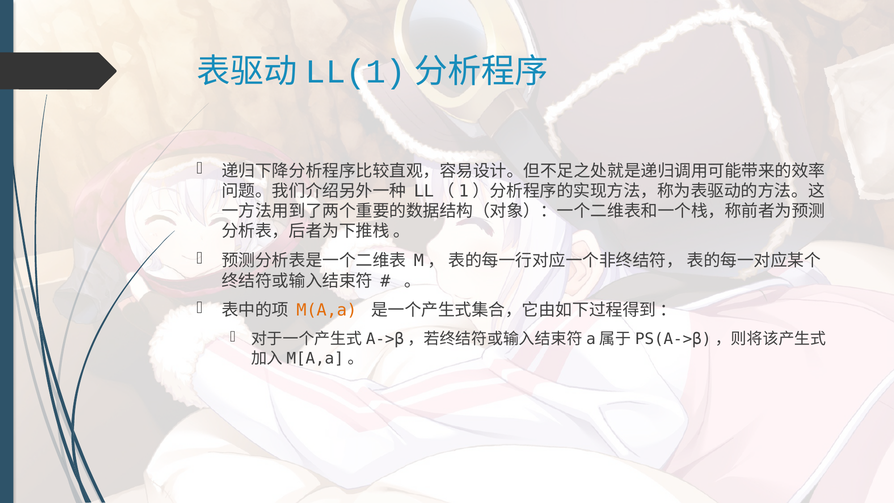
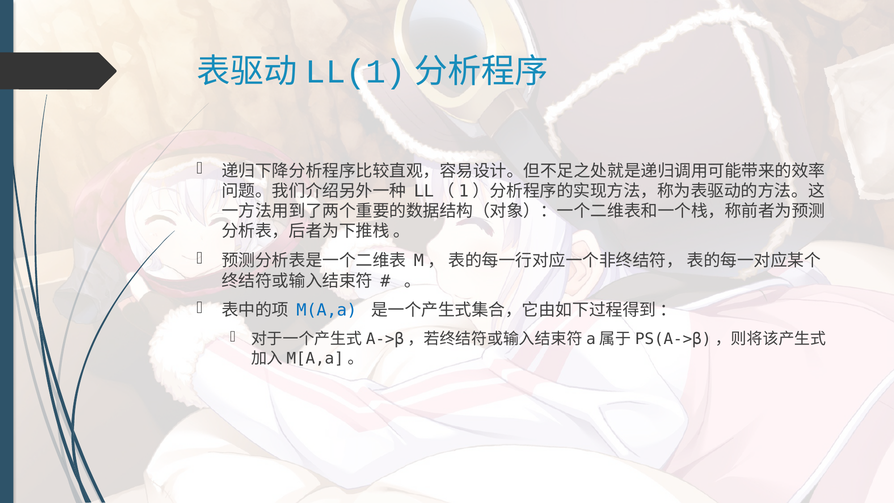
M(A,a colour: orange -> blue (327, 310)
